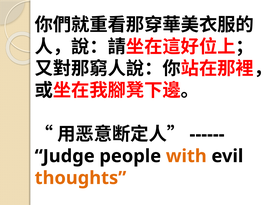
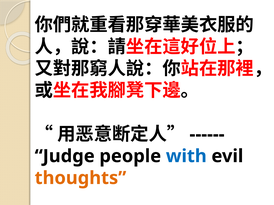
with colour: orange -> blue (186, 157)
